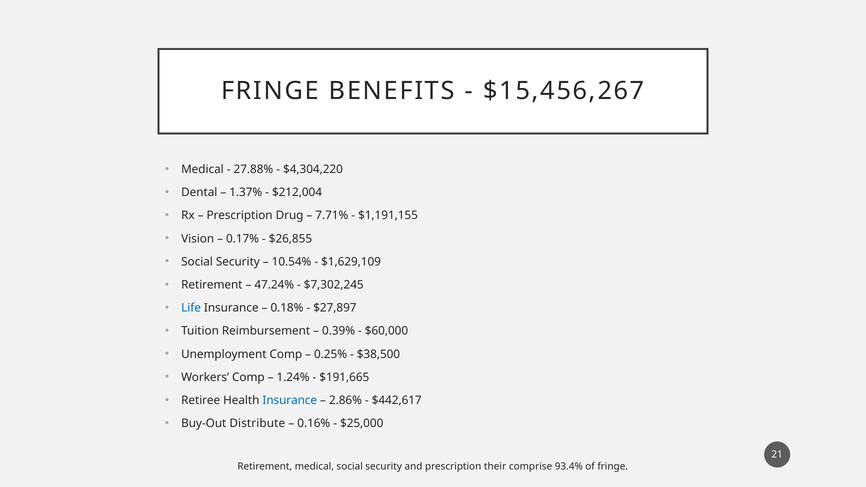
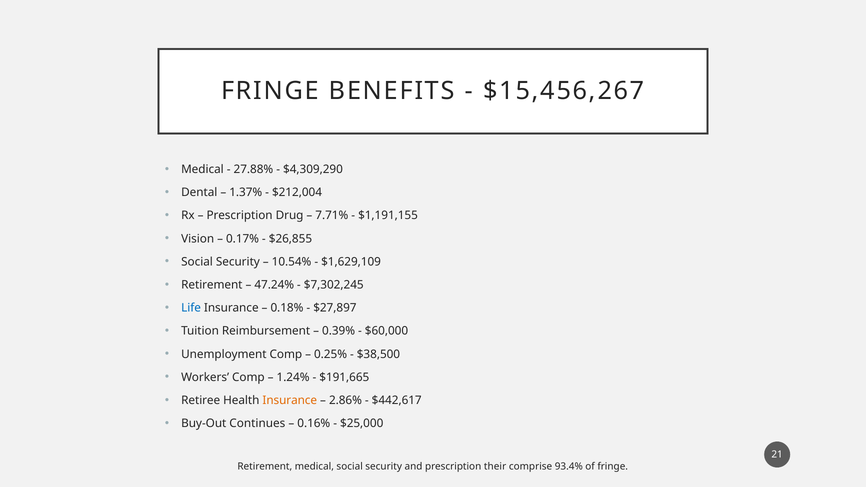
$4,304,220: $4,304,220 -> $4,309,290 (313, 169)
Insurance colour: blue -> orange (290, 401)
Distribute: Distribute -> Continues (257, 424)
